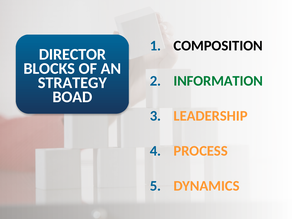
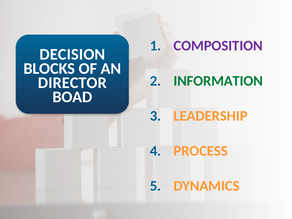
COMPOSITION colour: black -> purple (218, 46)
DIRECTOR: DIRECTOR -> DECISION (72, 54)
STRATEGY: STRATEGY -> DIRECTOR (72, 83)
